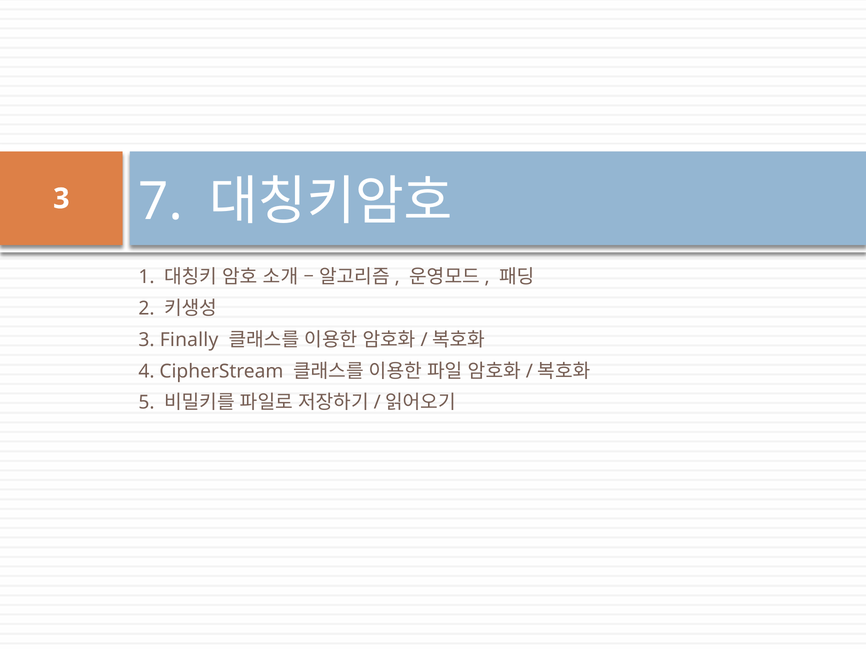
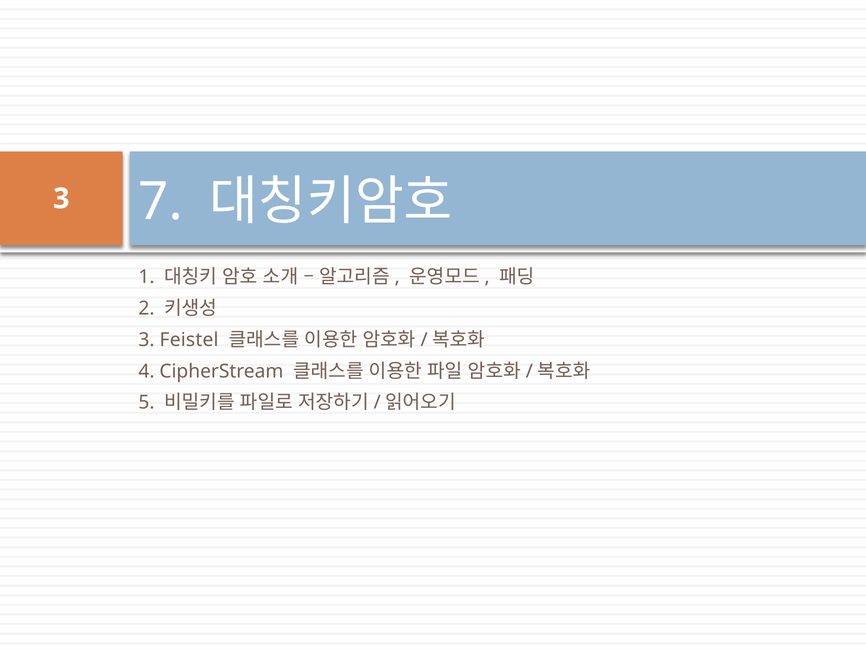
Finally: Finally -> Feistel (189, 340)
